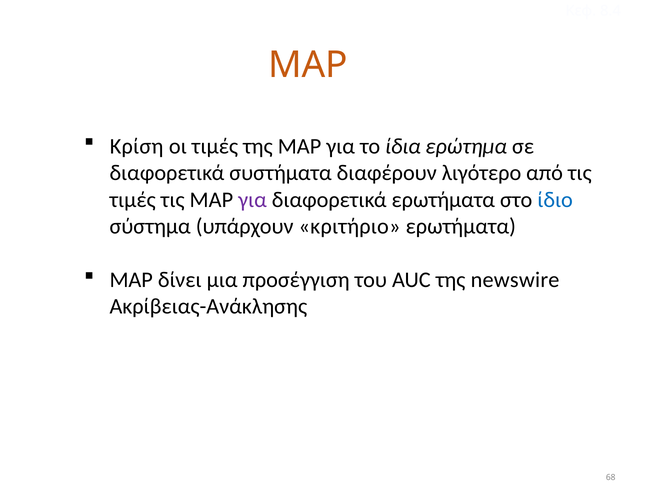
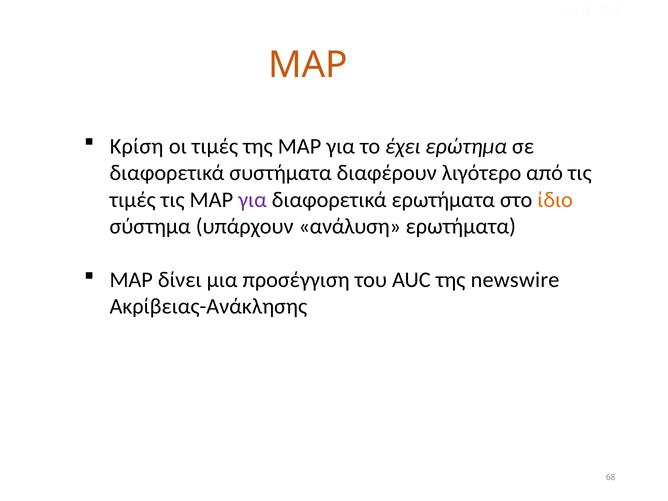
ίδια: ίδια -> έχει (403, 146)
ίδιο colour: blue -> orange (555, 200)
κριτήριο: κριτήριο -> ανάλυση (350, 226)
